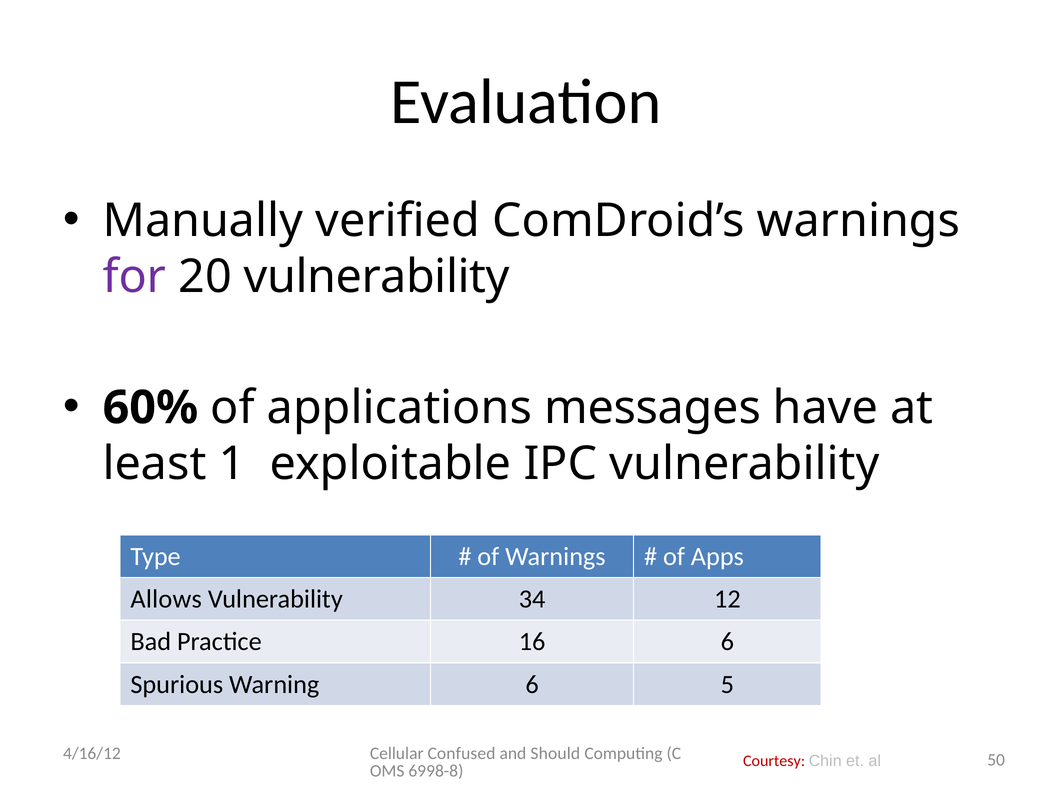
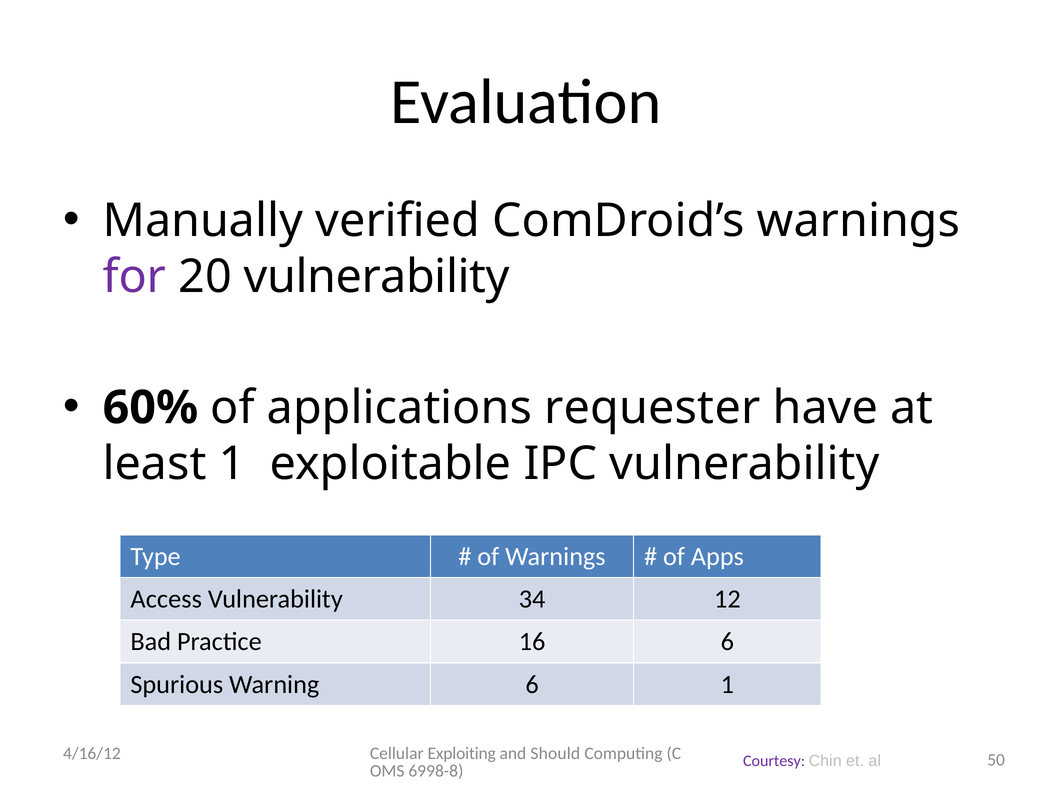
messages: messages -> requester (652, 408)
Allows: Allows -> Access (166, 599)
6 5: 5 -> 1 (727, 684)
Confused: Confused -> Exploiting (462, 753)
Courtesy colour: red -> purple (774, 761)
